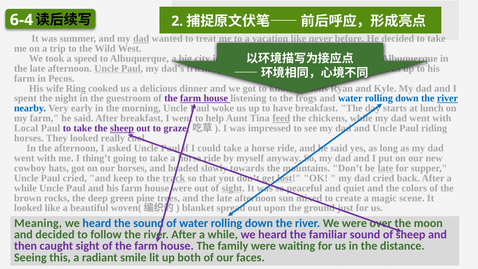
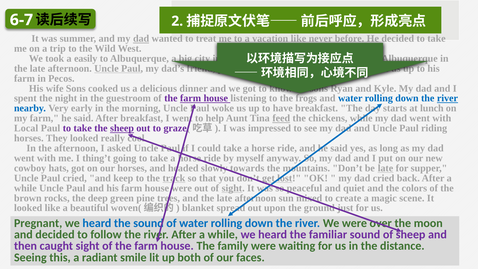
6-4: 6-4 -> 6-7 (21, 20)
speed: speed -> easily (86, 58)
wife Ring: Ring -> Sons (76, 88)
Meaning: Meaning -> Pregnant (38, 223)
